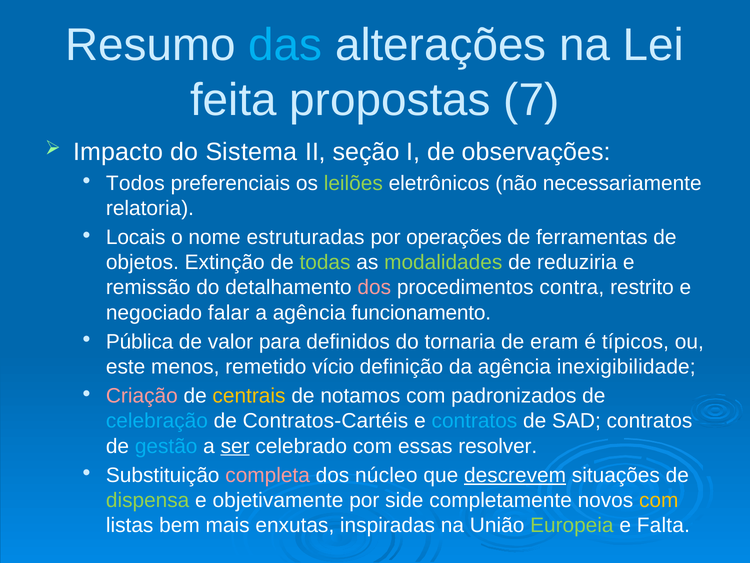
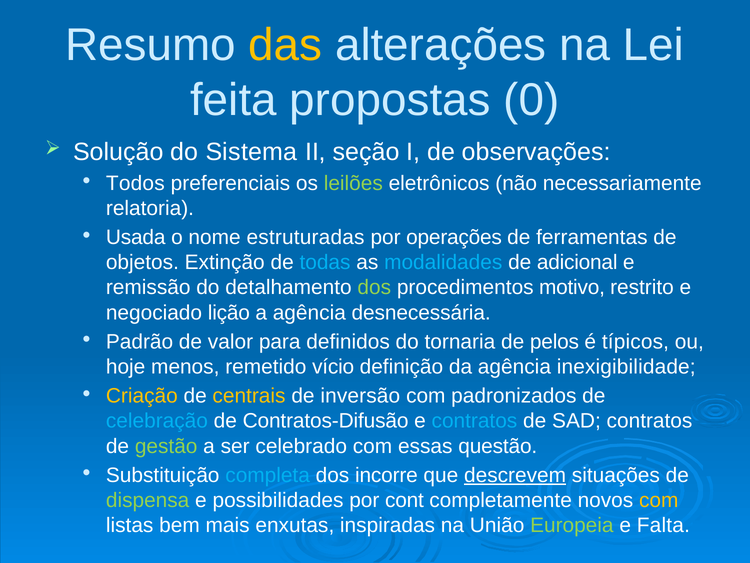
das colour: light blue -> yellow (285, 45)
7: 7 -> 0 (531, 100)
Impacto: Impacto -> Solução (118, 152)
Locais: Locais -> Usada (136, 237)
todas colour: light green -> light blue (325, 262)
modalidades colour: light green -> light blue (443, 262)
reduziria: reduziria -> adicional (577, 262)
dos colour: pink -> light green (374, 287)
contra: contra -> motivo (572, 287)
falar: falar -> lição (229, 312)
funcionamento: funcionamento -> desnecessária (421, 312)
Pública: Pública -> Padrão (140, 342)
eram: eram -> pelos (554, 342)
este: este -> hoje (126, 367)
Criação colour: pink -> yellow (142, 396)
notamos: notamos -> inversão (360, 396)
Contratos-Cartéis: Contratos-Cartéis -> Contratos-Difusão (326, 421)
gestão colour: light blue -> light green (166, 446)
ser underline: present -> none (235, 446)
resolver: resolver -> questão (498, 446)
completa colour: pink -> light blue (268, 475)
núcleo: núcleo -> incorre (386, 475)
objetivamente: objetivamente -> possibilidades (278, 500)
side: side -> cont (404, 500)
